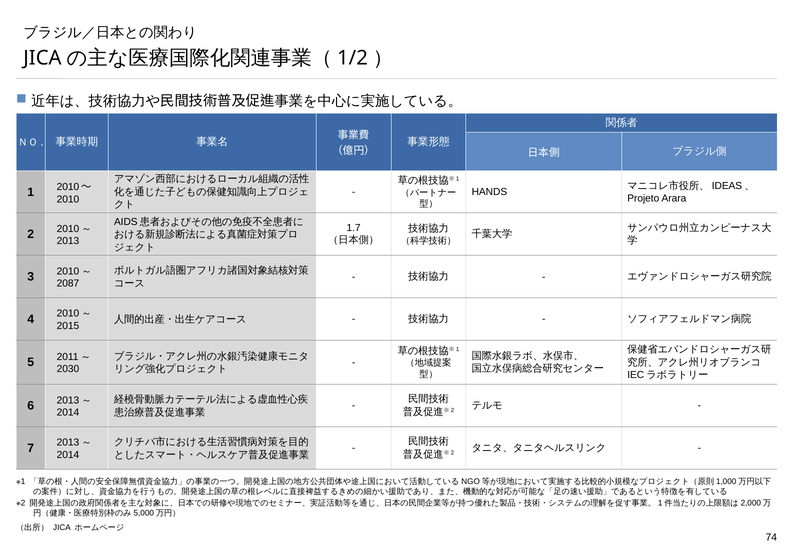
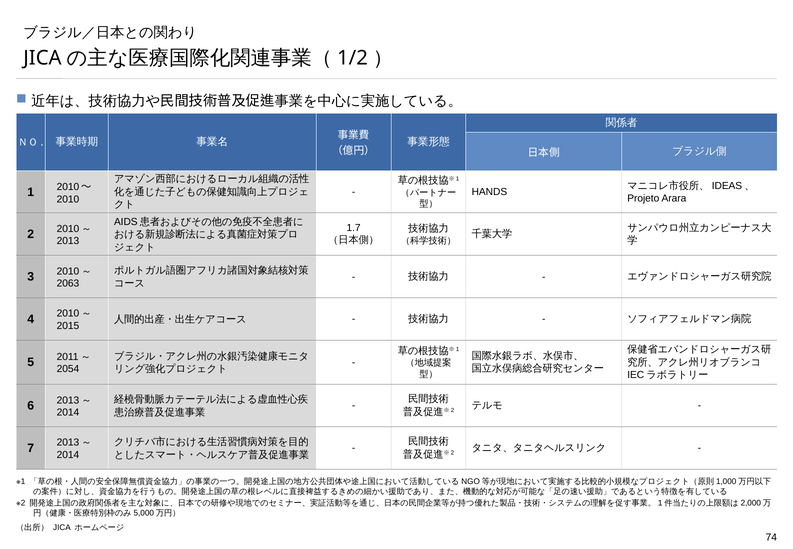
2087: 2087 -> 2063 (68, 283)
2030: 2030 -> 2054 (68, 369)
